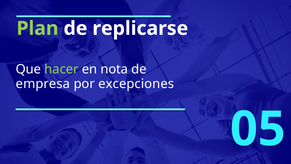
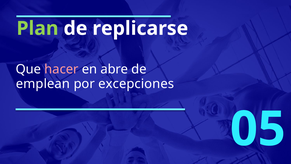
hacer colour: light green -> pink (61, 69)
nota: nota -> abre (114, 69)
empresa: empresa -> emplean (43, 84)
